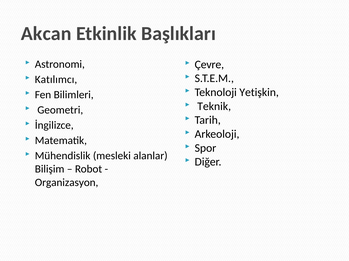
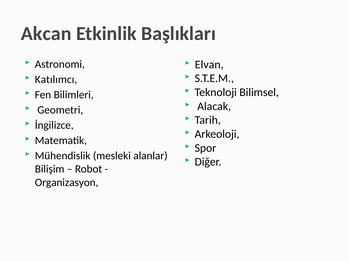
Çevre: Çevre -> Elvan (209, 65)
Yetişkin: Yetişkin -> Bilimsel (259, 93)
Teknik: Teknik -> Alacak (214, 107)
